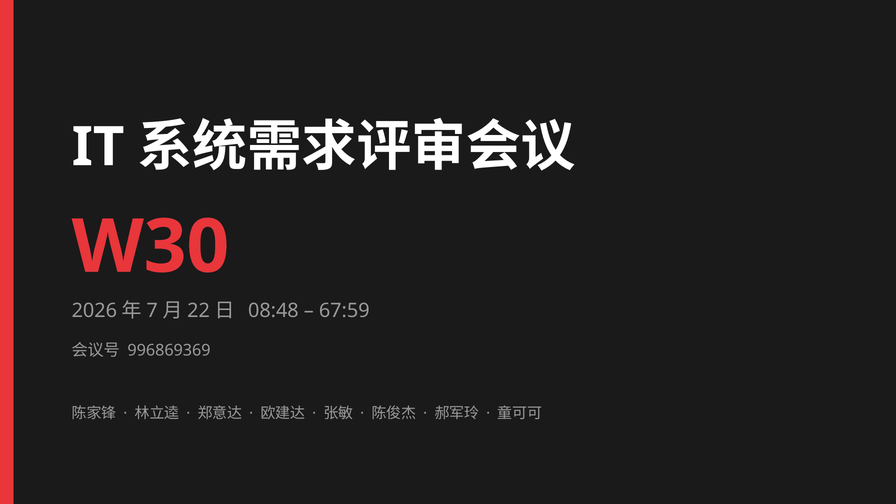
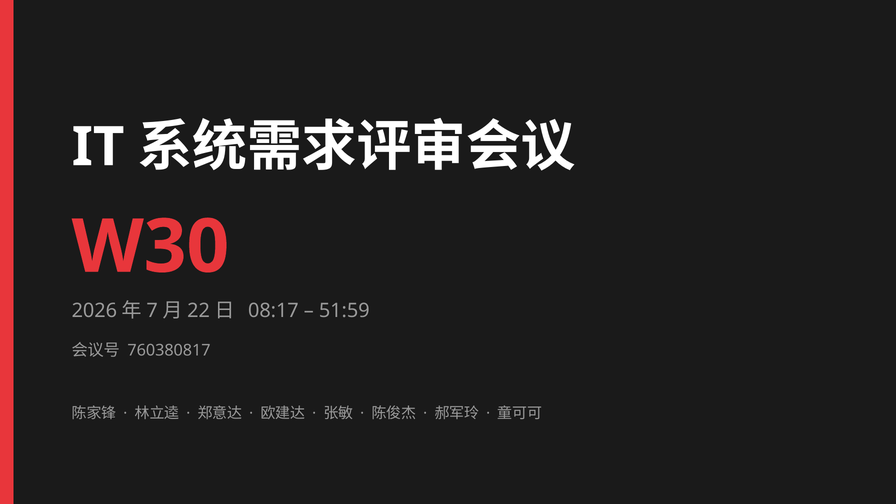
08:48: 08:48 -> 08:17 (273, 310)
67:59: 67:59 -> 51:59 (344, 310)
996869369: 996869369 -> 760380817 (169, 351)
